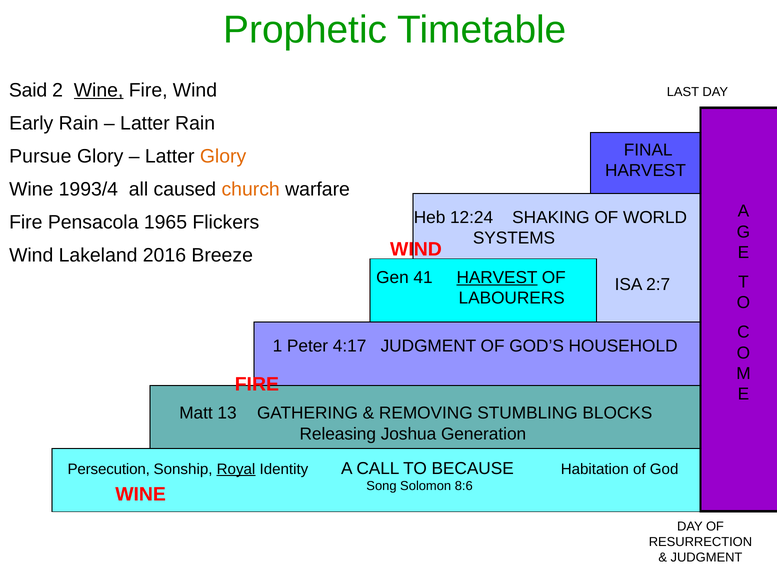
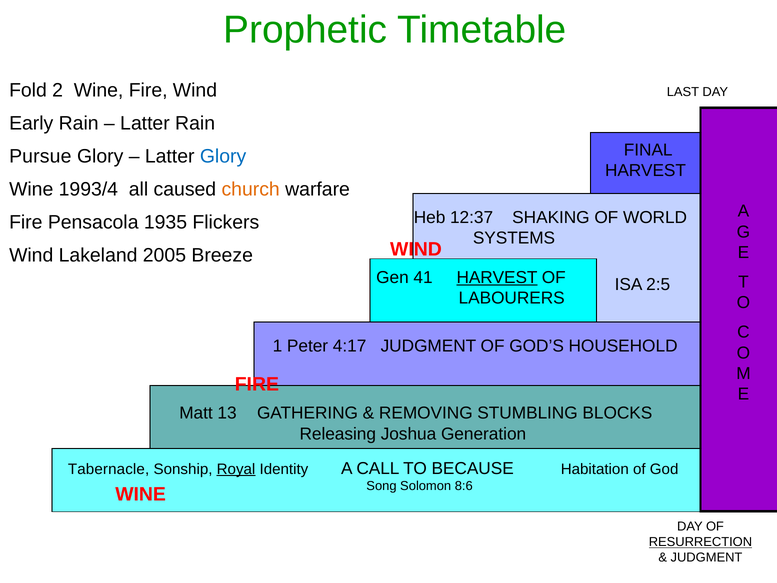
Said: Said -> Fold (28, 90)
Wine underline: present -> none (99, 90)
Glory colour: orange -> blue (223, 156)
12:24: 12:24 -> 12:37 (472, 217)
1965: 1965 -> 1935 (165, 222)
2016: 2016 -> 2005 (164, 255)
2:7: 2:7 -> 2:5 (658, 285)
Persecution: Persecution -> Tabernacle (109, 469)
RESURRECTION underline: none -> present (700, 542)
